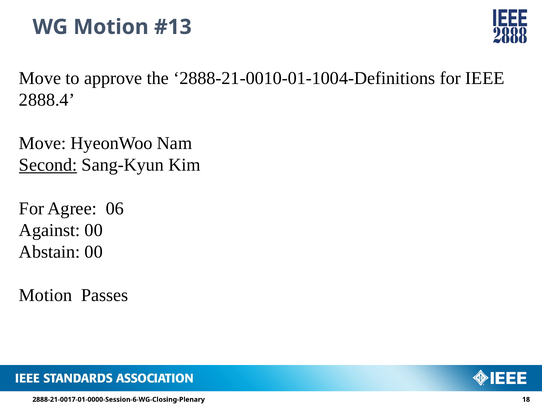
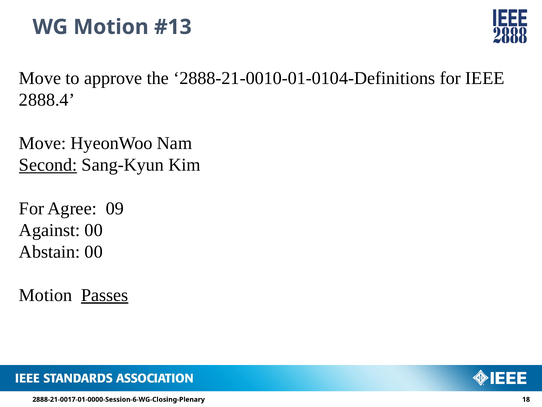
2888-21-0010-01-1004-Definitions: 2888-21-0010-01-1004-Definitions -> 2888-21-0010-01-0104-Definitions (304, 78)
06: 06 -> 09 (115, 208)
Passes underline: none -> present (105, 295)
